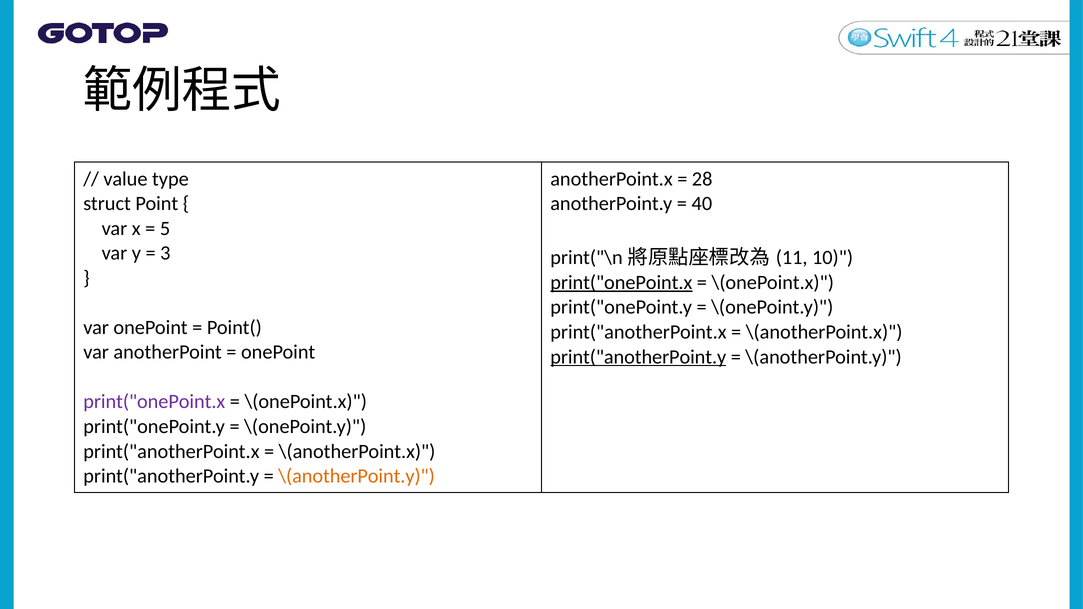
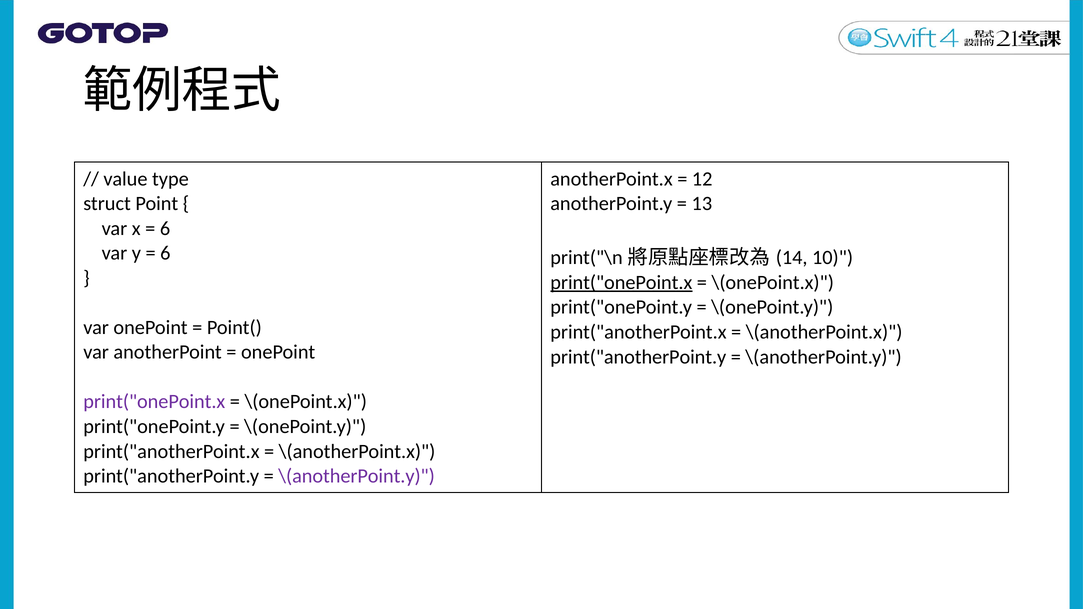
28: 28 -> 12 (702, 179)
40: 40 -> 13 (702, 204)
5: 5 -> 6 (165, 228)
3: 3 -> 6 (165, 253)
11: 11 -> 14 (792, 257)
print("anotherPoint.y underline: present -> none (638, 357)
\(anotherPoint.y colour: orange -> purple (357, 476)
